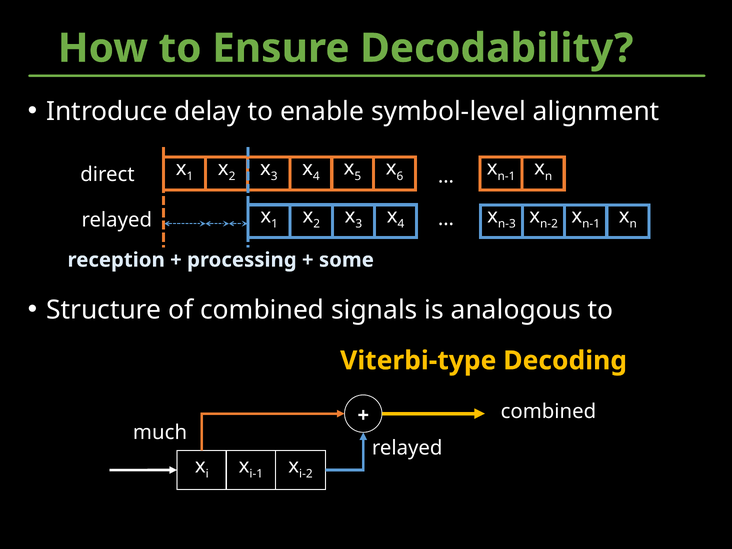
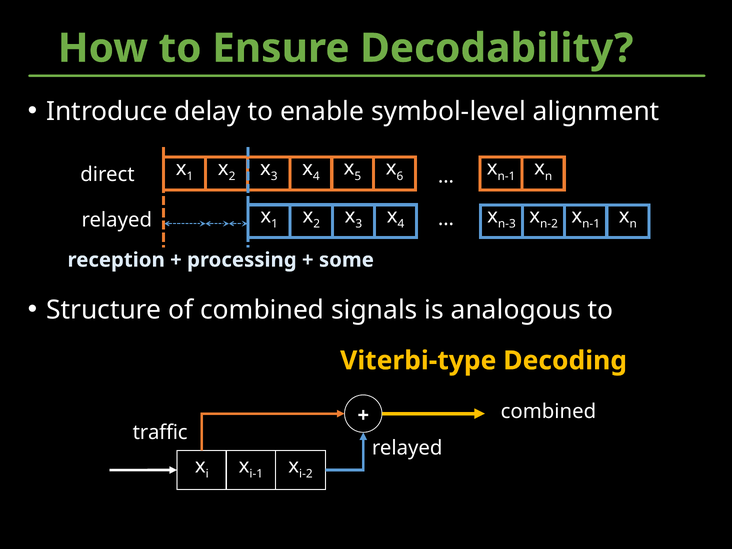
much: much -> traffic (160, 432)
